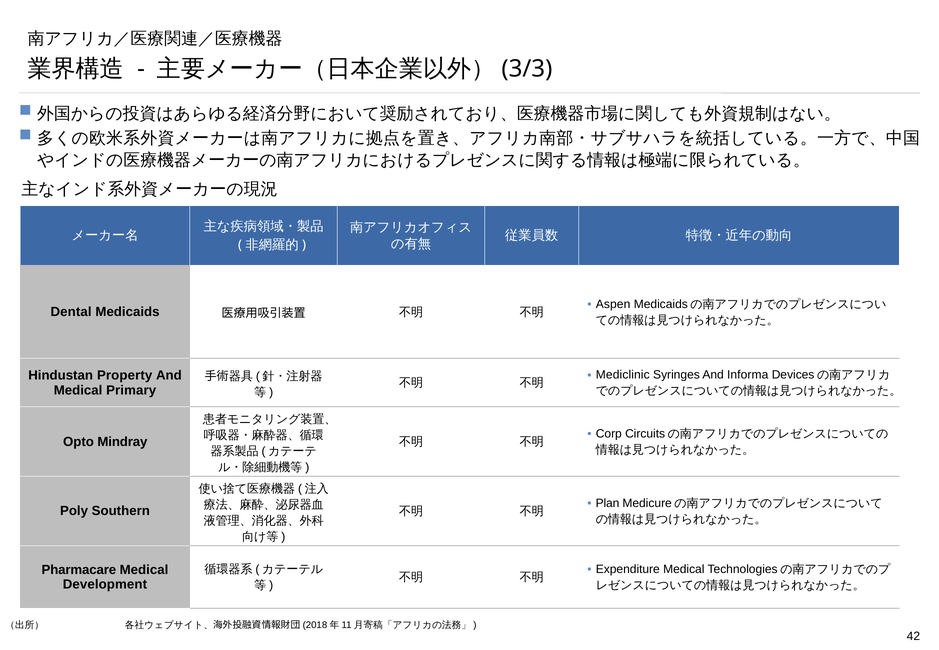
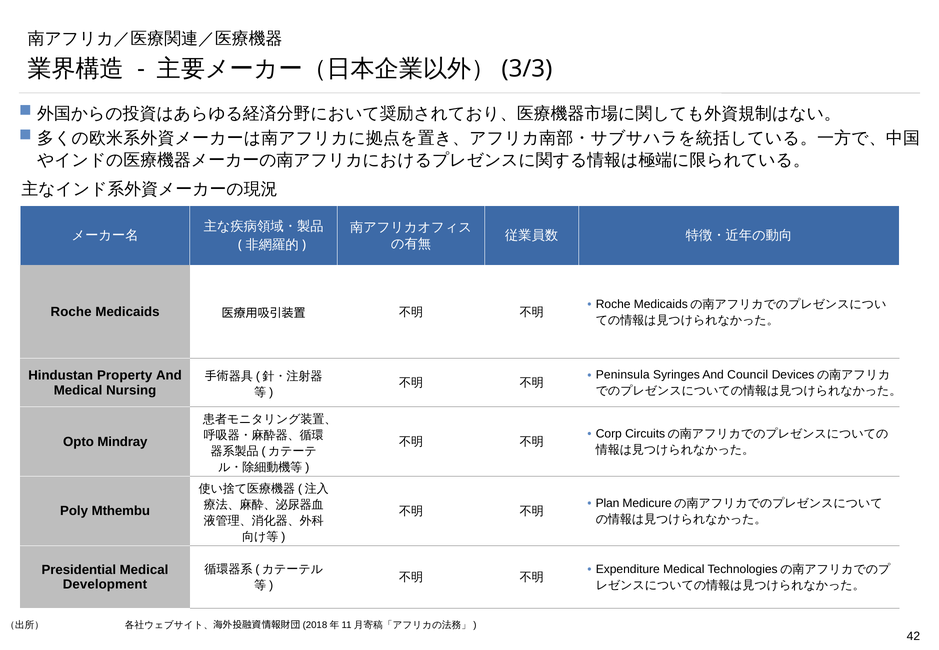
Aspen: Aspen -> Roche (613, 304)
Dental: Dental -> Roche (71, 312)
Mediclinic: Mediclinic -> Peninsula (623, 375)
Informa: Informa -> Council (748, 375)
Primary: Primary -> Nursing (131, 390)
Southern: Southern -> Mthembu (121, 511)
Pharmacare: Pharmacare -> Presidential (79, 570)
